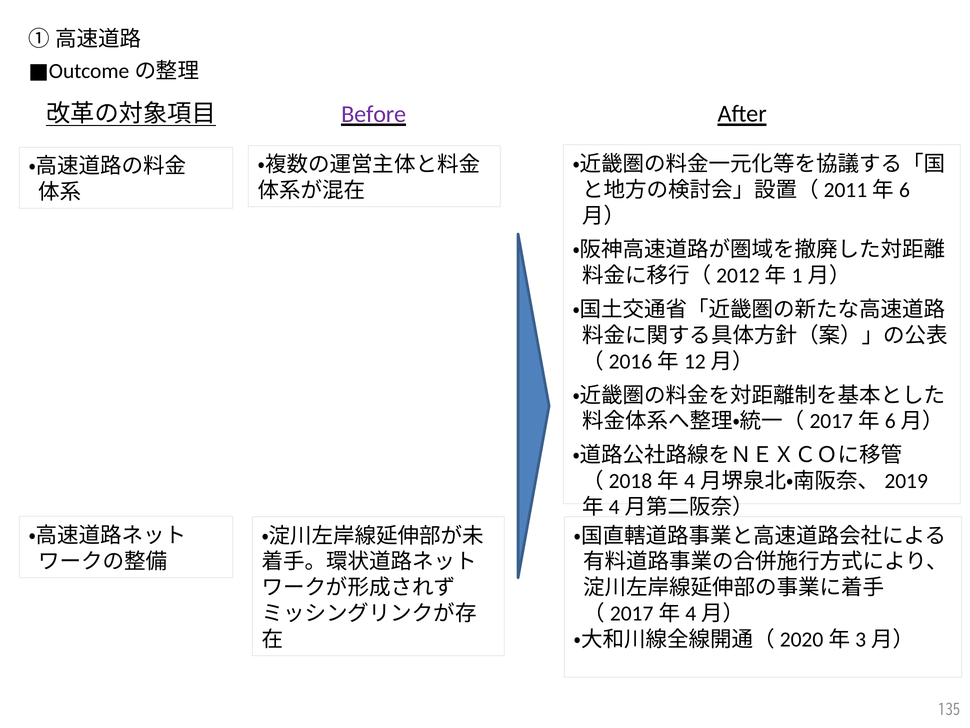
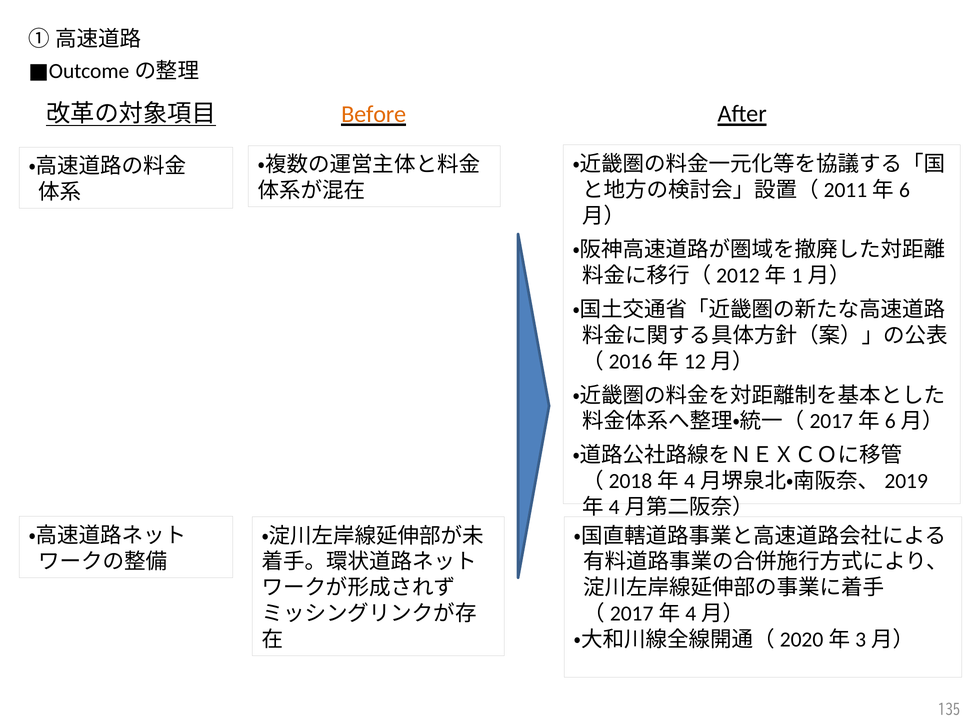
Before colour: purple -> orange (374, 114)
